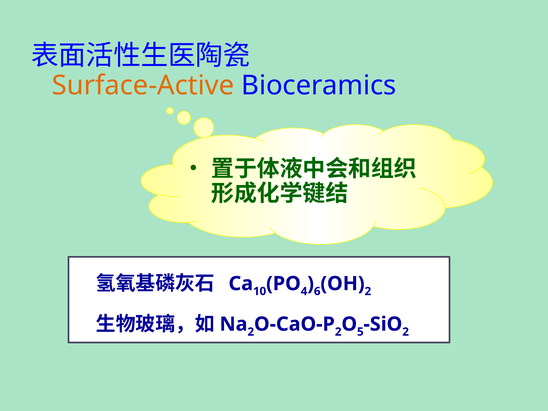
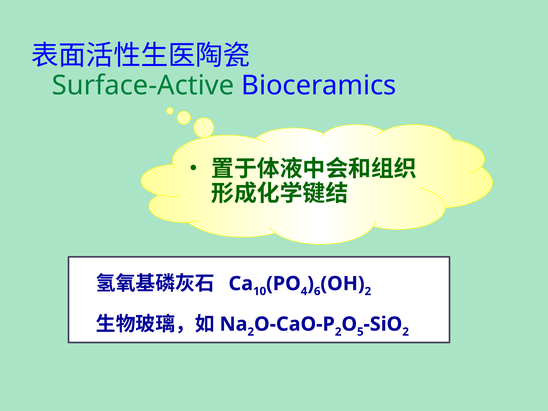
Surface-Active colour: orange -> green (143, 85)
